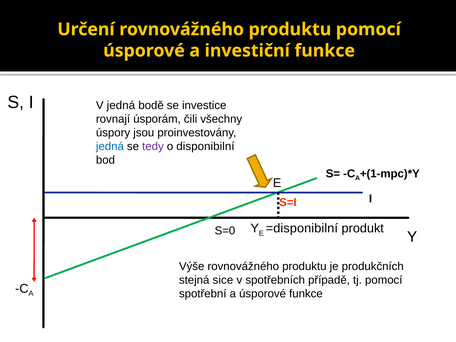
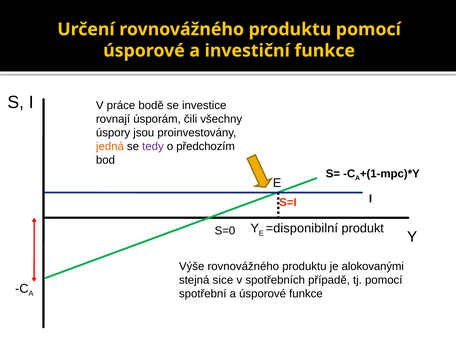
V jedná: jedná -> práce (121, 105)
jedná colour: blue -> orange (110, 146)
disponibilní: disponibilní -> předchozím (206, 146)
produkčních: produkčních -> alokovanými (373, 266)
